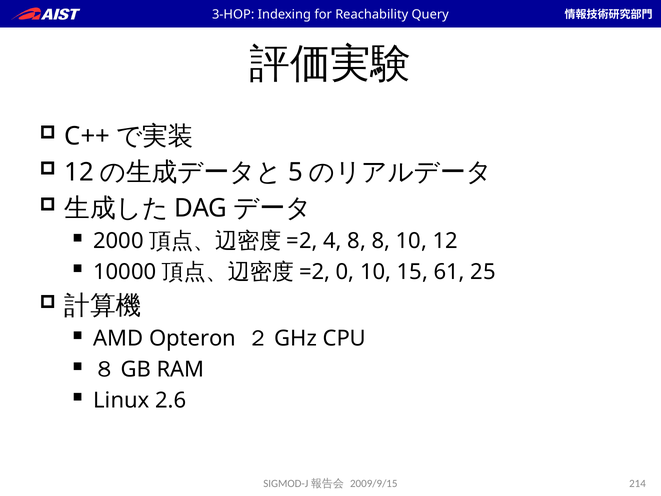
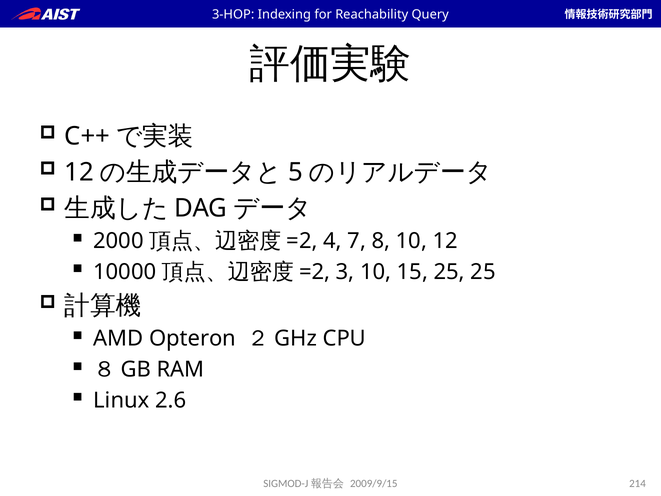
4 8: 8 -> 7 (357, 241)
0: 0 -> 3 (345, 272)
15 61: 61 -> 25 (449, 272)
